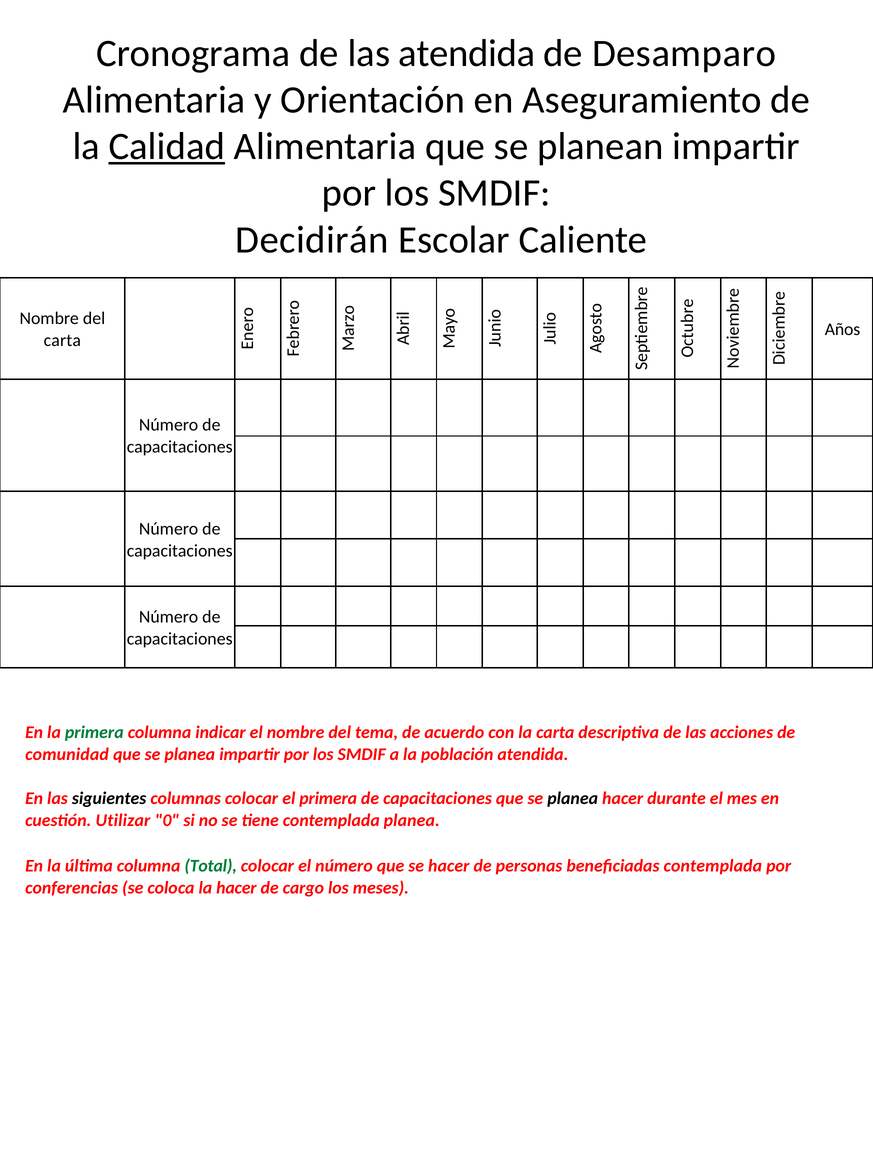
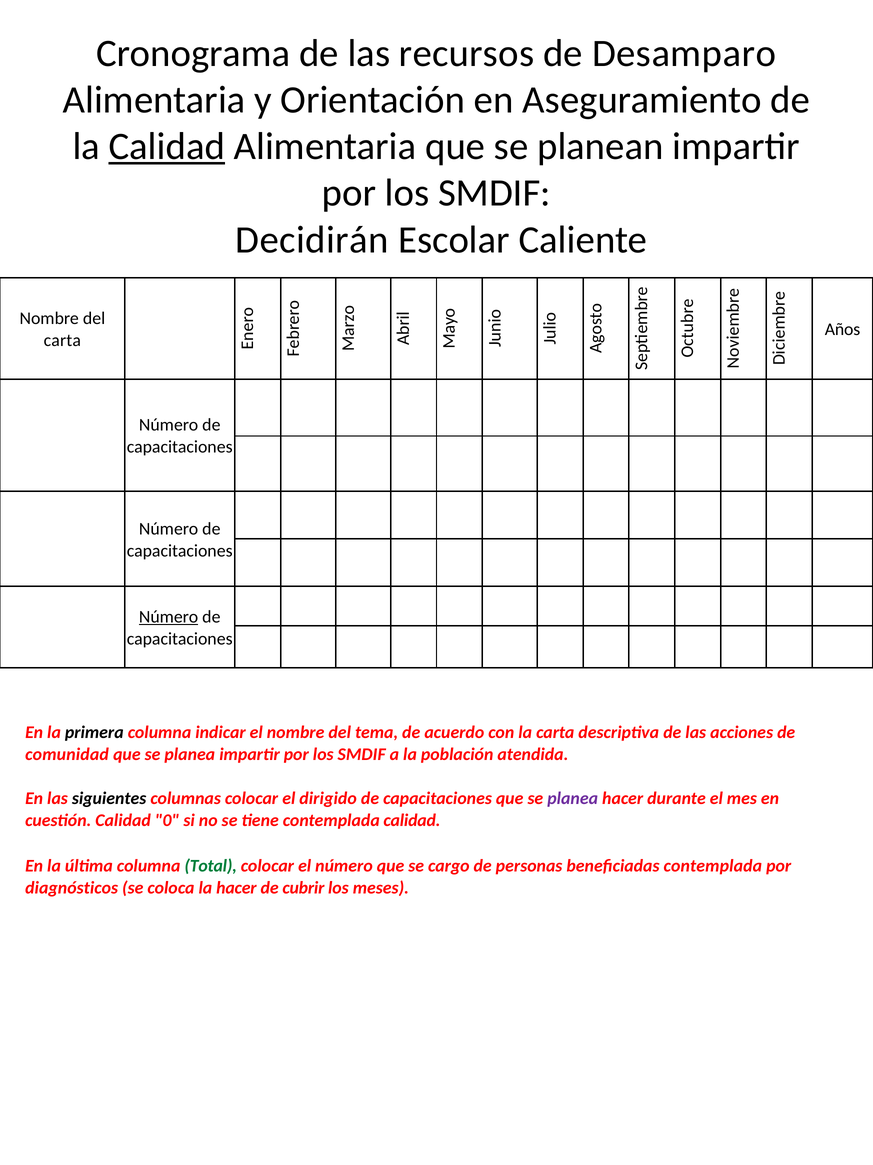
las atendida: atendida -> recursos (467, 53)
Número underline: none -> present (169, 616)
primera colour: green -> black (94, 732)
el primera: primera -> dirigido (328, 798)
planea colour: black -> purple (573, 798)
cuestión Utilizar: Utilizar -> Calidad (123, 820)
contemplada planea: planea -> calidad (412, 820)
se hacer: hacer -> cargo (449, 865)
conferencias: conferencias -> diagnósticos (72, 887)
cargo: cargo -> cubrir (303, 887)
